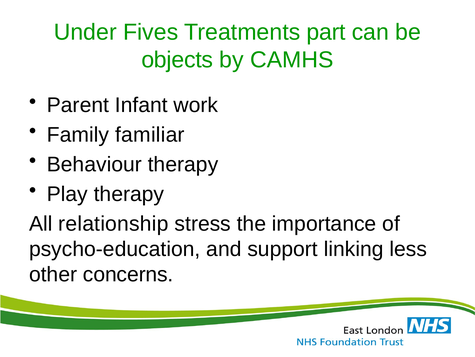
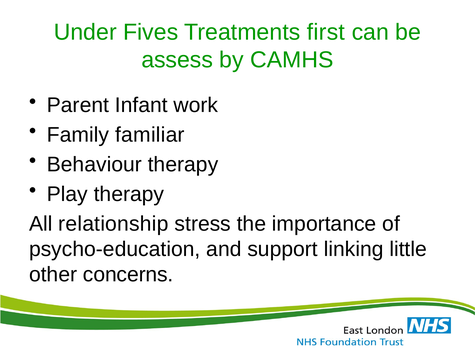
part: part -> first (326, 32)
objects: objects -> assess (177, 60)
less: less -> little (408, 249)
